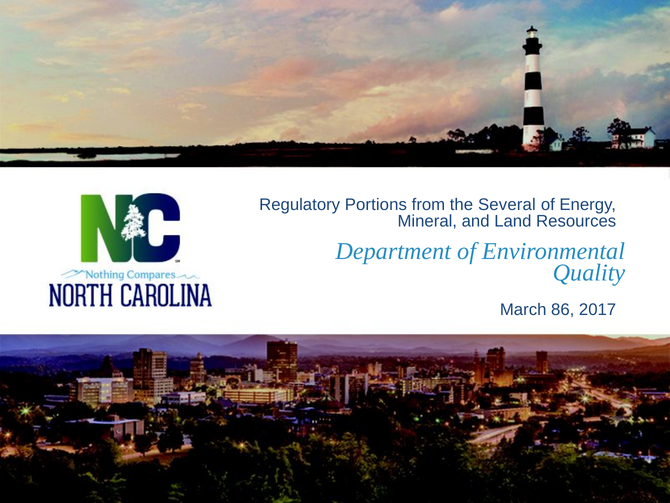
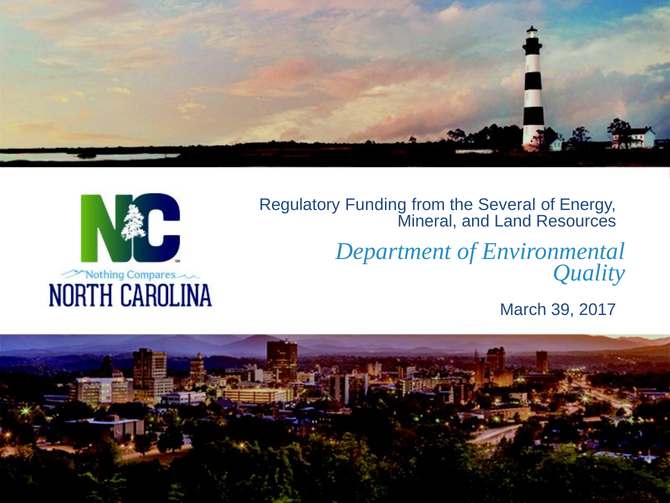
Portions: Portions -> Funding (376, 204)
86: 86 -> 39 (563, 310)
